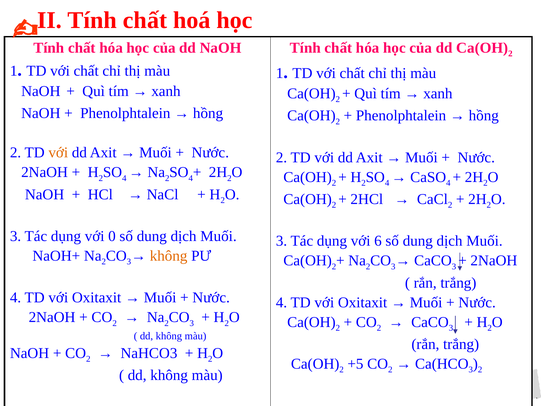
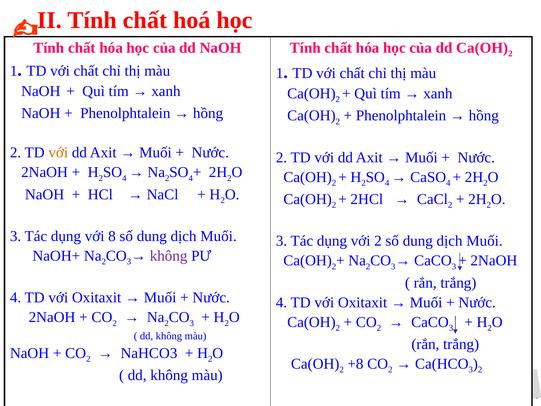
0: 0 -> 8 (112, 236)
với 6: 6 -> 2 (378, 241)
không colour: orange -> purple (169, 256)
+5: +5 -> +8 (355, 364)
